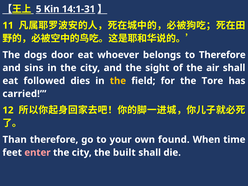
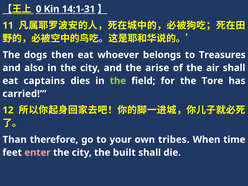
5: 5 -> 0 (39, 9)
door: door -> then (62, 55)
to Therefore: Therefore -> Treasures (222, 55)
sins: sins -> also (34, 68)
sight: sight -> arise (157, 68)
followed: followed -> captains (44, 81)
the colour: yellow -> light green (118, 81)
found: found -> tribes (174, 140)
